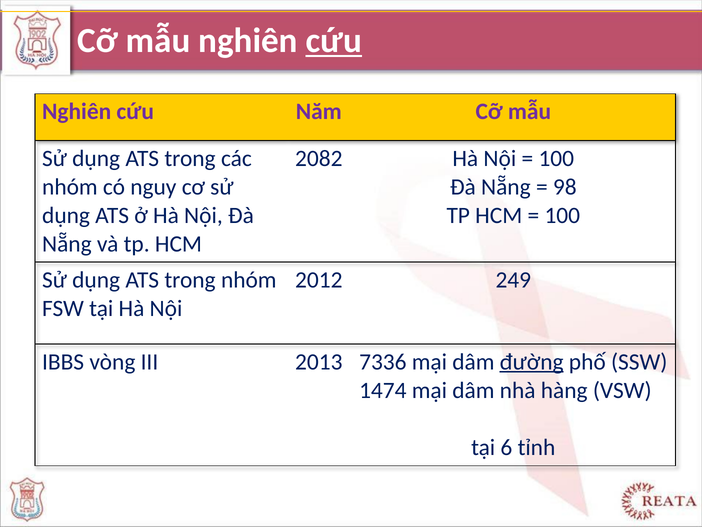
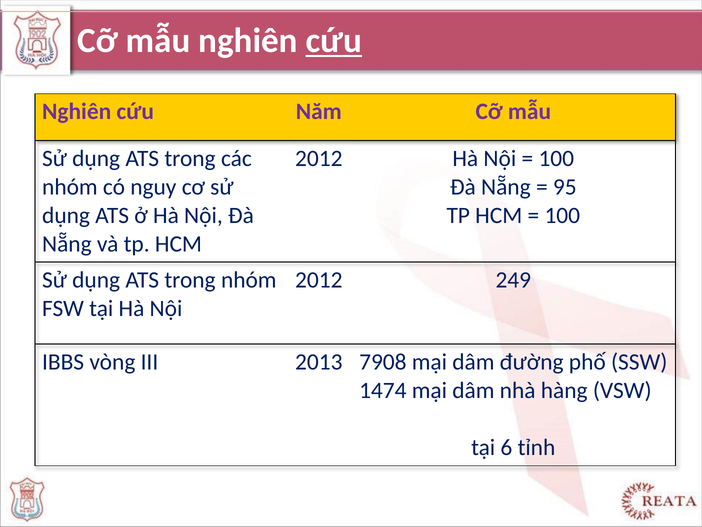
2082: 2082 -> 2012 (319, 158)
98: 98 -> 95 (565, 187)
7336: 7336 -> 7908 (383, 362)
đường underline: present -> none (532, 362)
